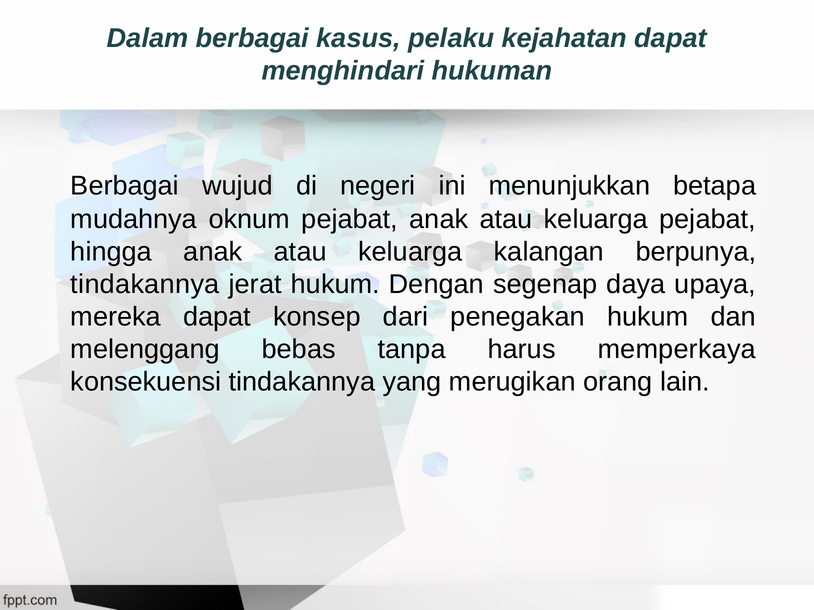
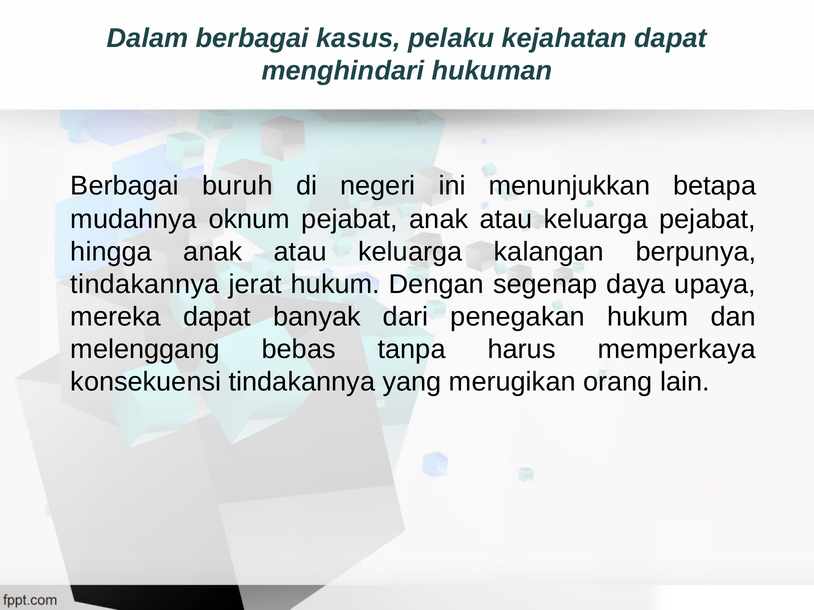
wujud: wujud -> buruh (237, 186)
konsep: konsep -> banyak (317, 317)
